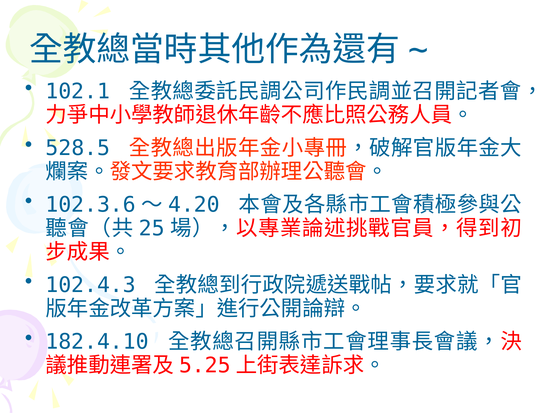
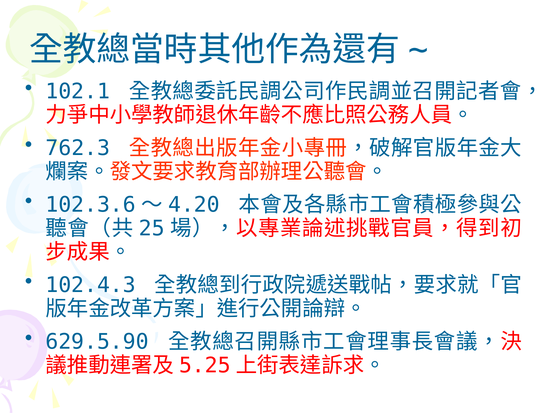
528.5: 528.5 -> 762.3 (78, 148)
182.4.10: 182.4.10 -> 629.5.90 (97, 342)
